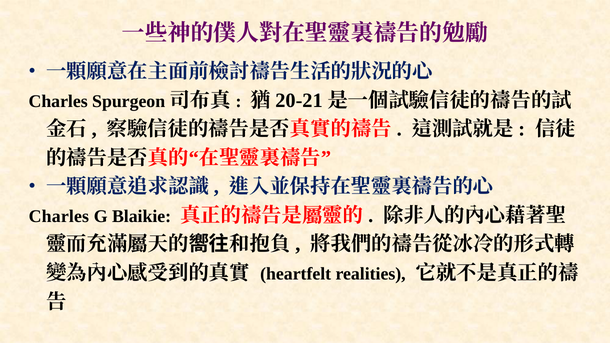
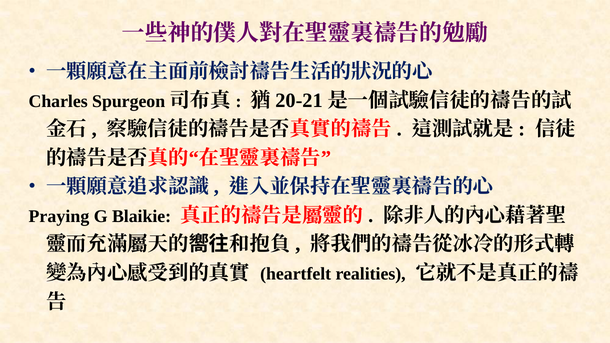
Charles: Charles -> Praying (59, 216)
